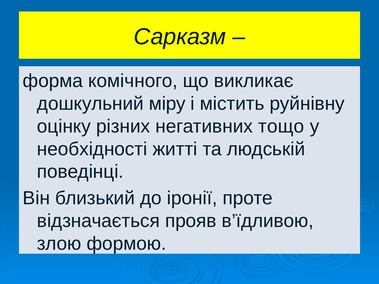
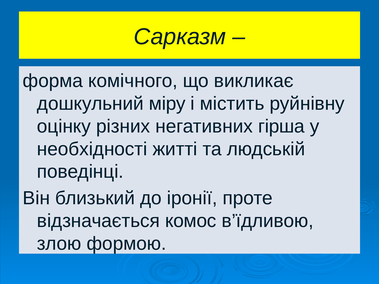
тощо: тощо -> гірша (281, 126)
прояв: прояв -> комос (191, 221)
